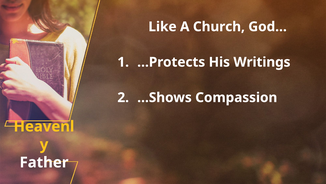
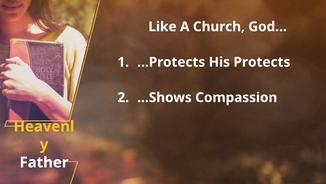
Writings: Writings -> Protects (262, 62)
